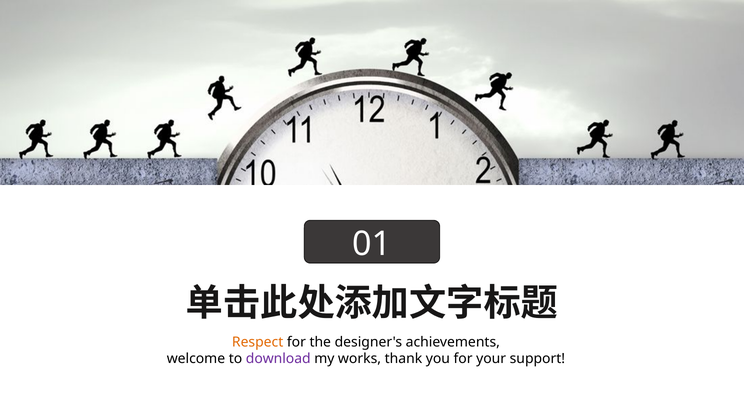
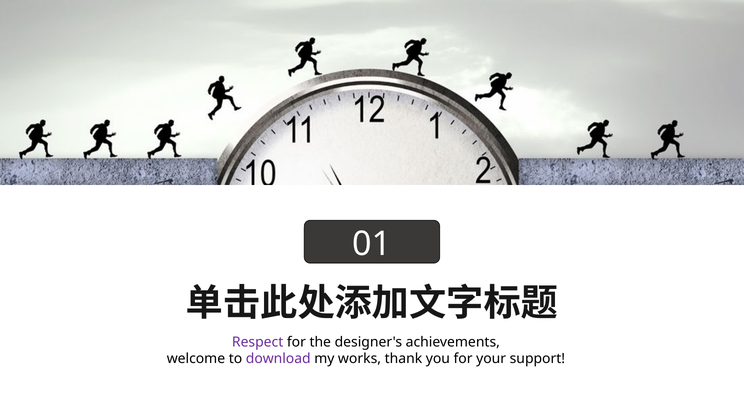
Respect colour: orange -> purple (258, 342)
